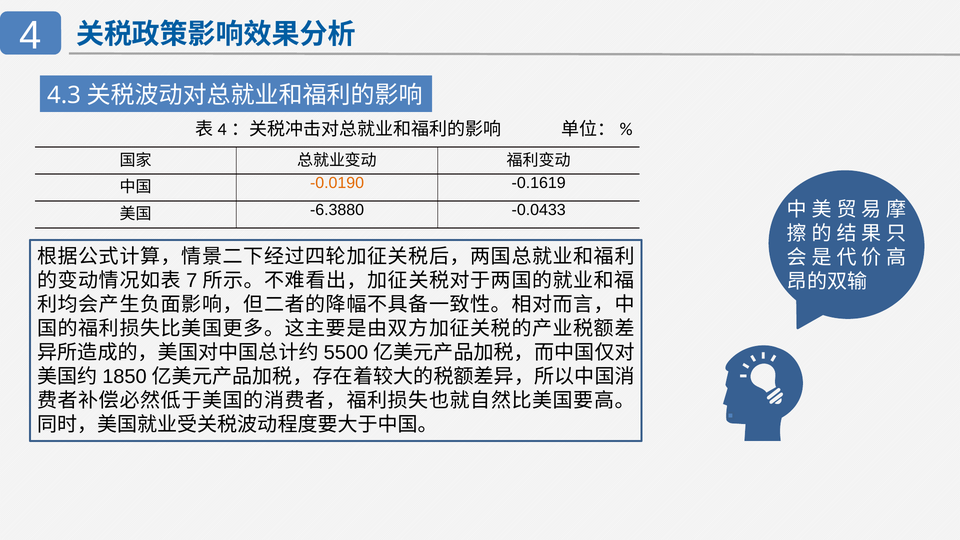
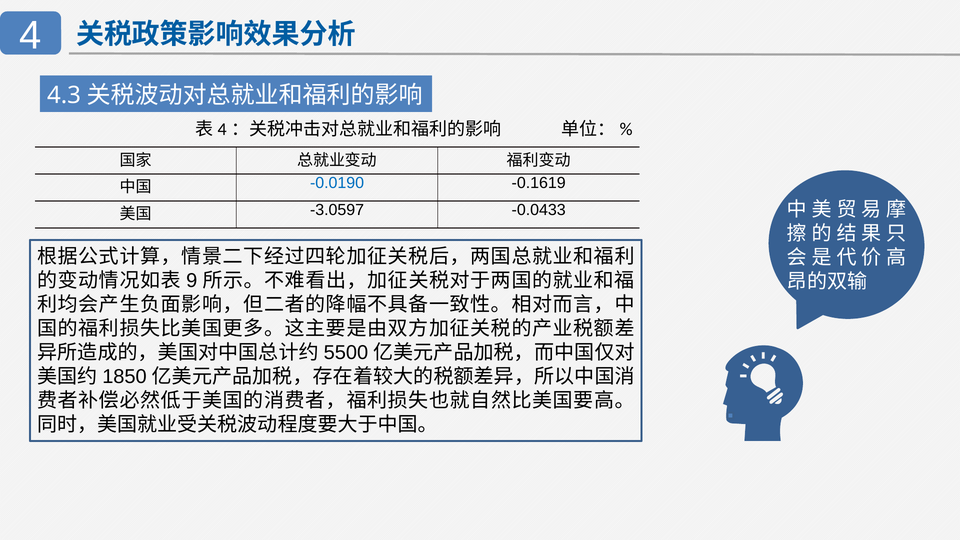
-0.0190 colour: orange -> blue (337, 183)
-6.3880: -6.3880 -> -3.0597 (337, 210)
7: 7 -> 9 (192, 281)
